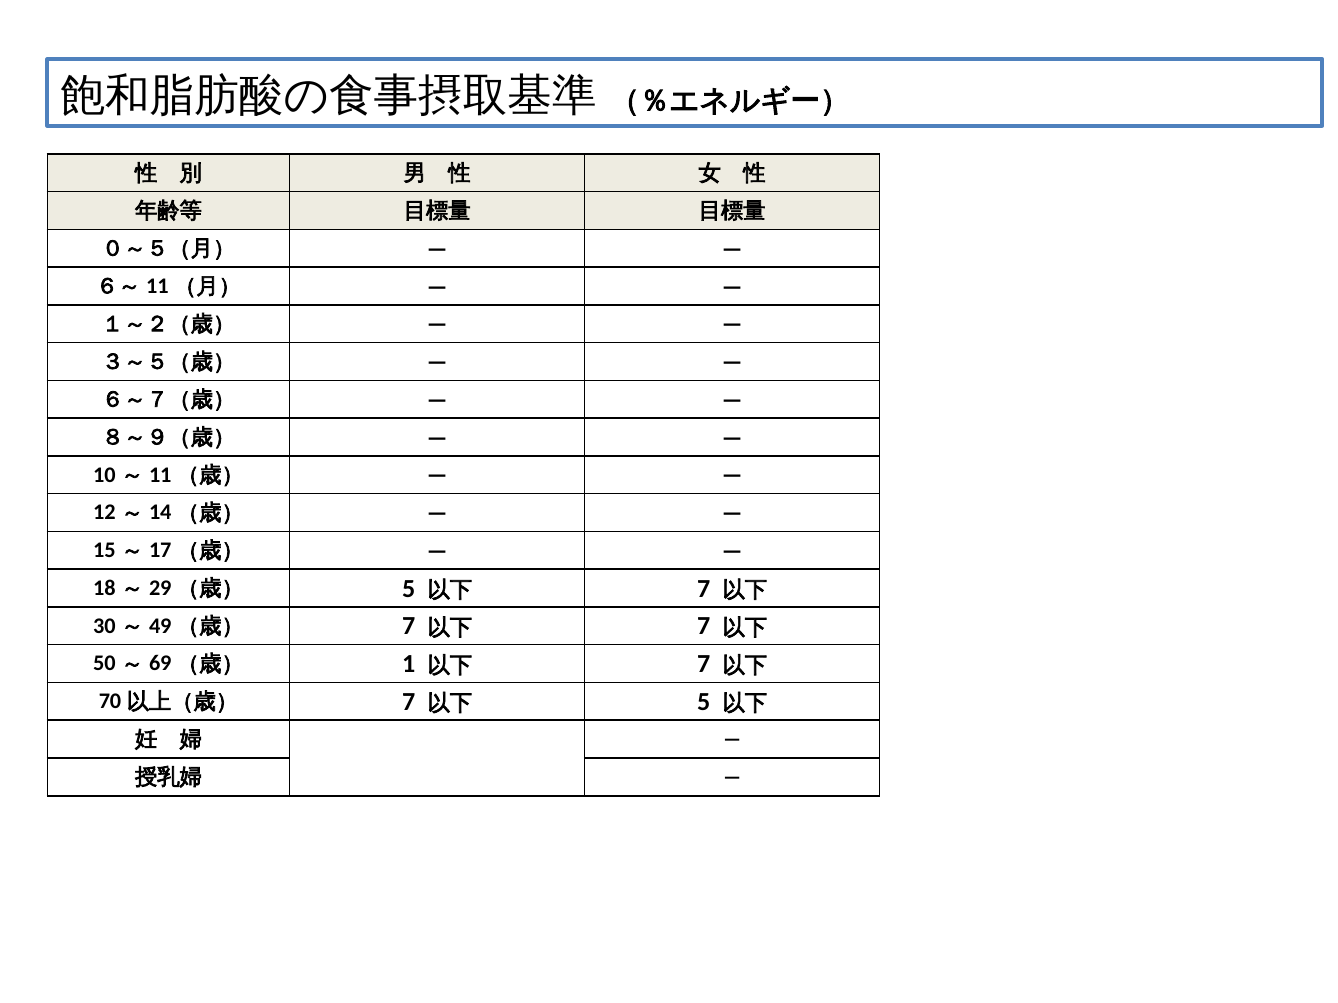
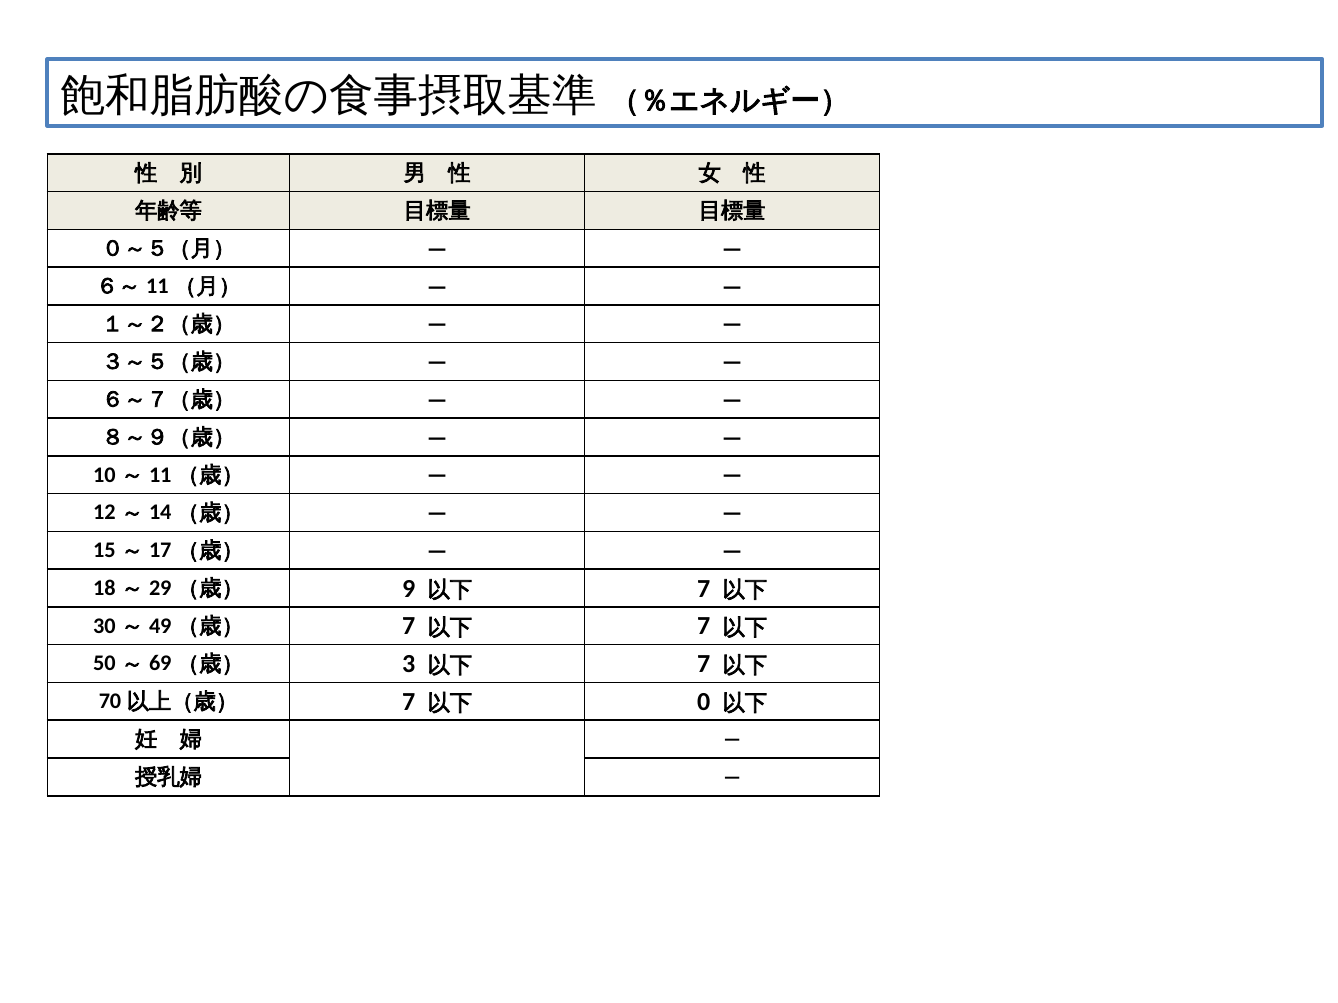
5: 5 -> 9 (409, 589)
1: 1 -> 3 (409, 664)
5: 5 -> 0 (704, 702)
